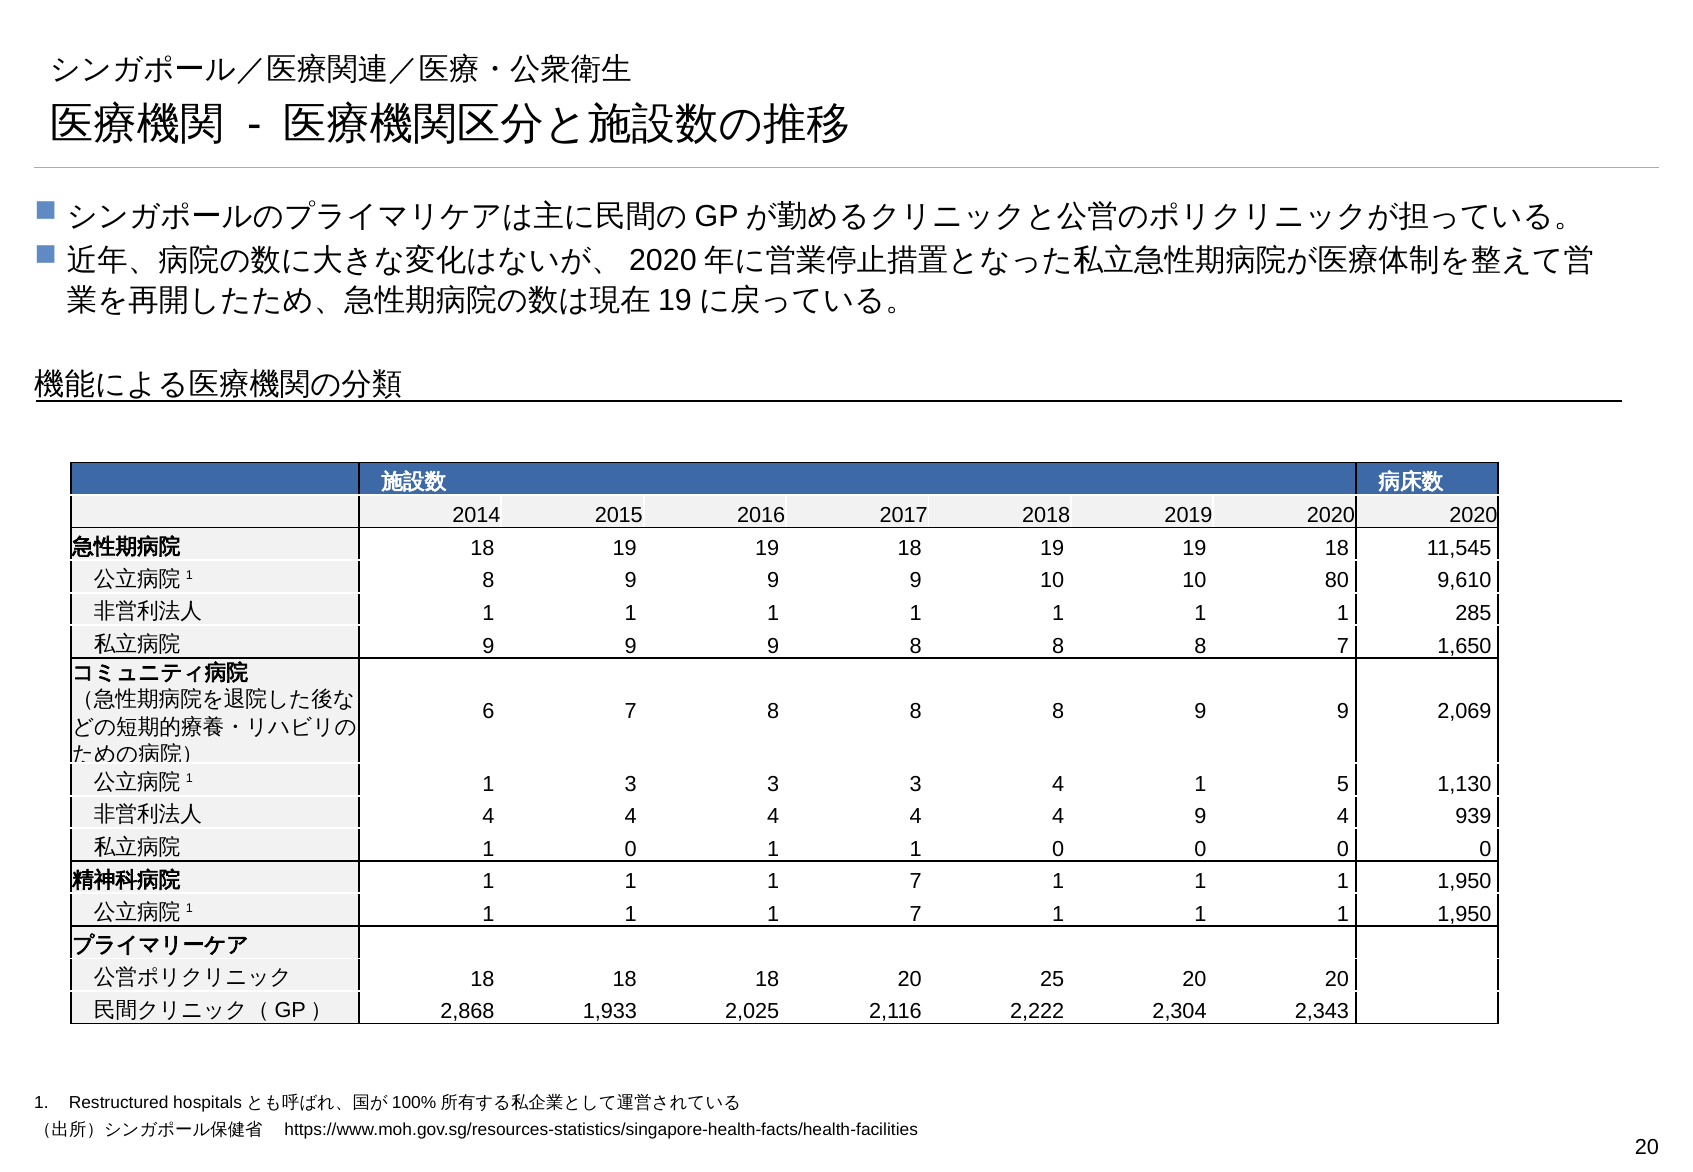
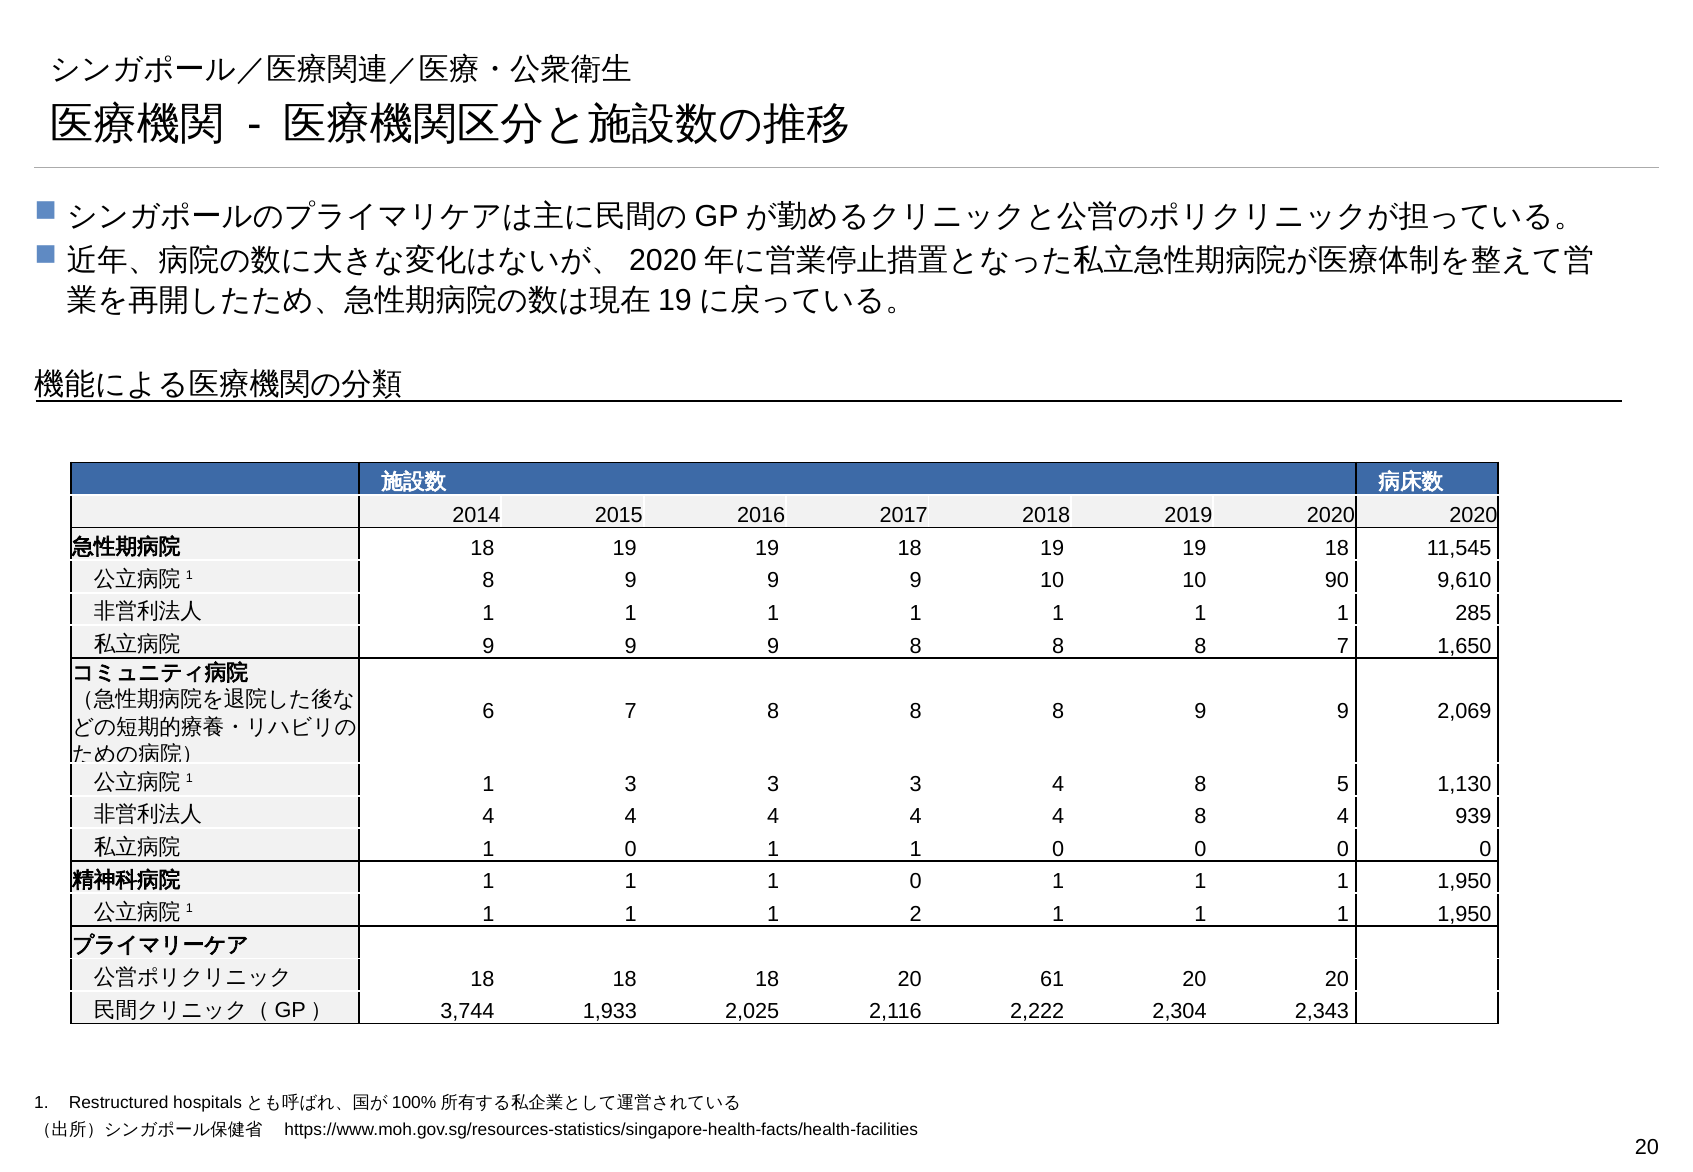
80: 80 -> 90 (1337, 581)
3 4 1: 1 -> 8 (1200, 784)
4 4 9: 9 -> 8 (1200, 816)
7: 7 -> 0 (916, 882)
7: 7 -> 2 (916, 914)
25: 25 -> 61 (1052, 979)
2,868: 2,868 -> 3,744 (467, 1012)
